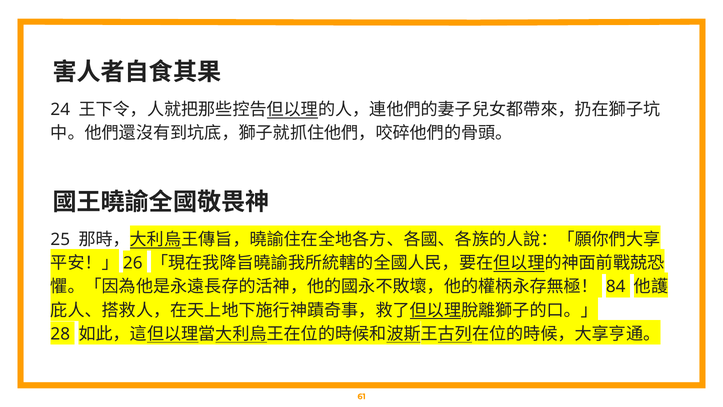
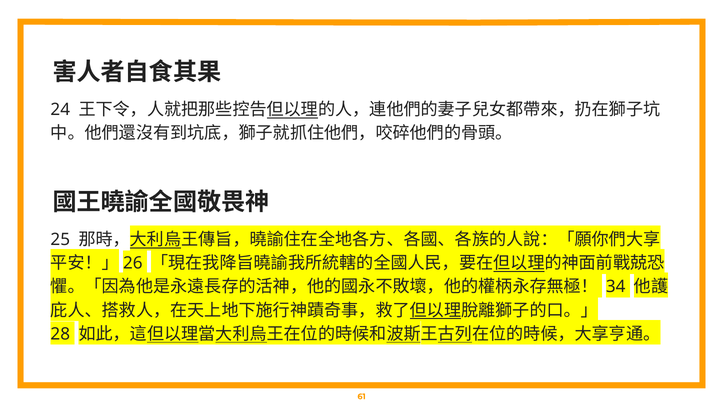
84: 84 -> 34 (616, 287)
